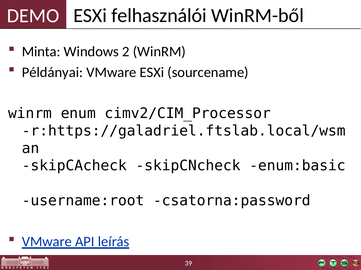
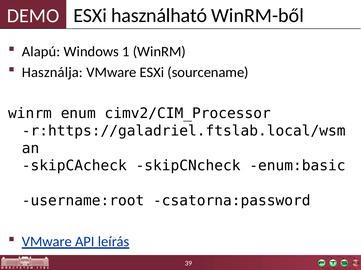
felhasználói: felhasználói -> használható (159, 16)
Minta: Minta -> Alapú (41, 52)
2: 2 -> 1 (126, 52)
Példányai: Példányai -> Használja (52, 72)
